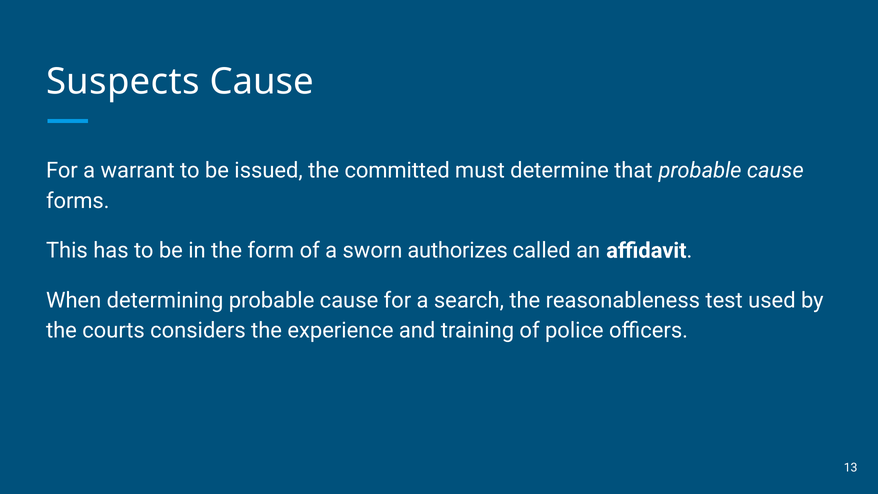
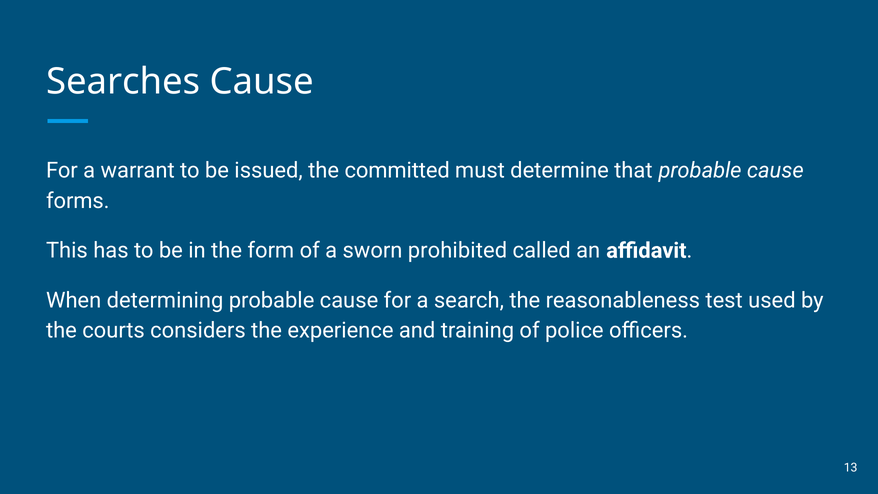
Suspects: Suspects -> Searches (123, 82)
authorizes: authorizes -> prohibited (457, 251)
